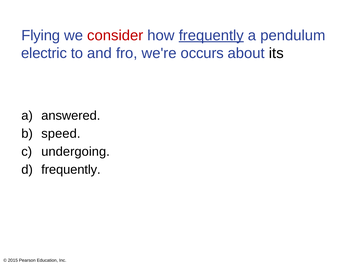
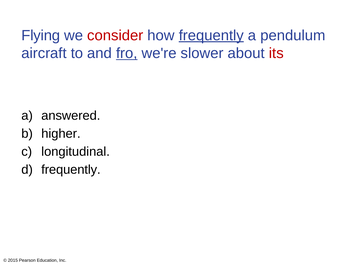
electric: electric -> aircraft (44, 53)
fro underline: none -> present (127, 53)
occurs: occurs -> slower (202, 53)
its colour: black -> red (276, 53)
speed: speed -> higher (61, 134)
undergoing: undergoing -> longitudinal (76, 152)
